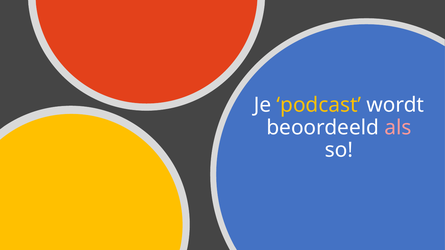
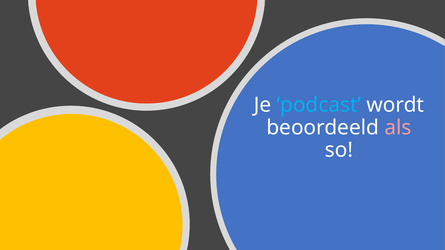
podcast colour: yellow -> light blue (319, 105)
